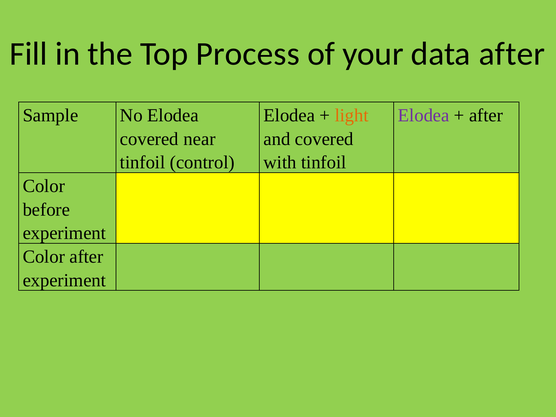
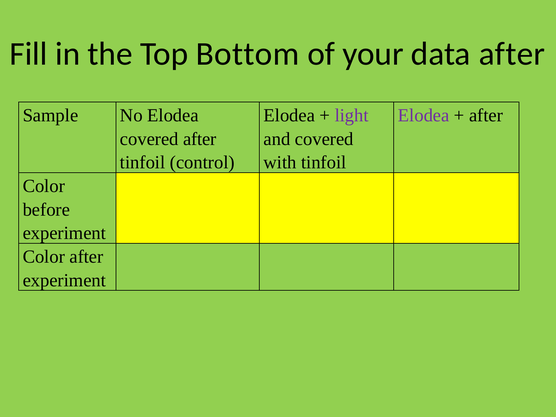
Process: Process -> Bottom (248, 54)
light colour: orange -> purple (352, 115)
covered near: near -> after (200, 139)
